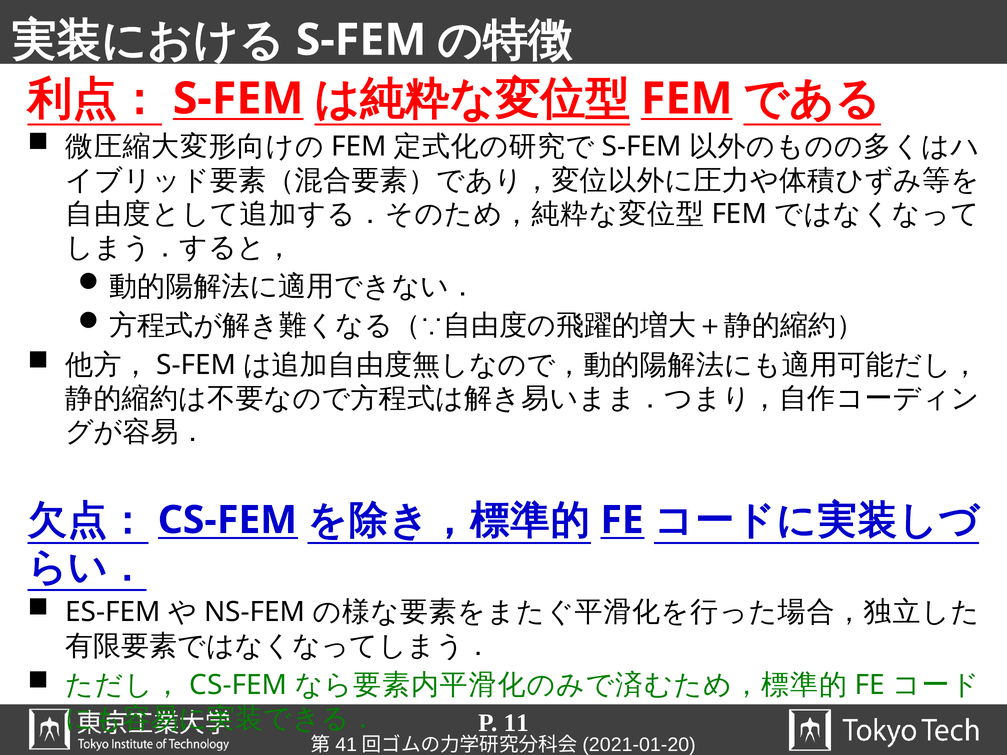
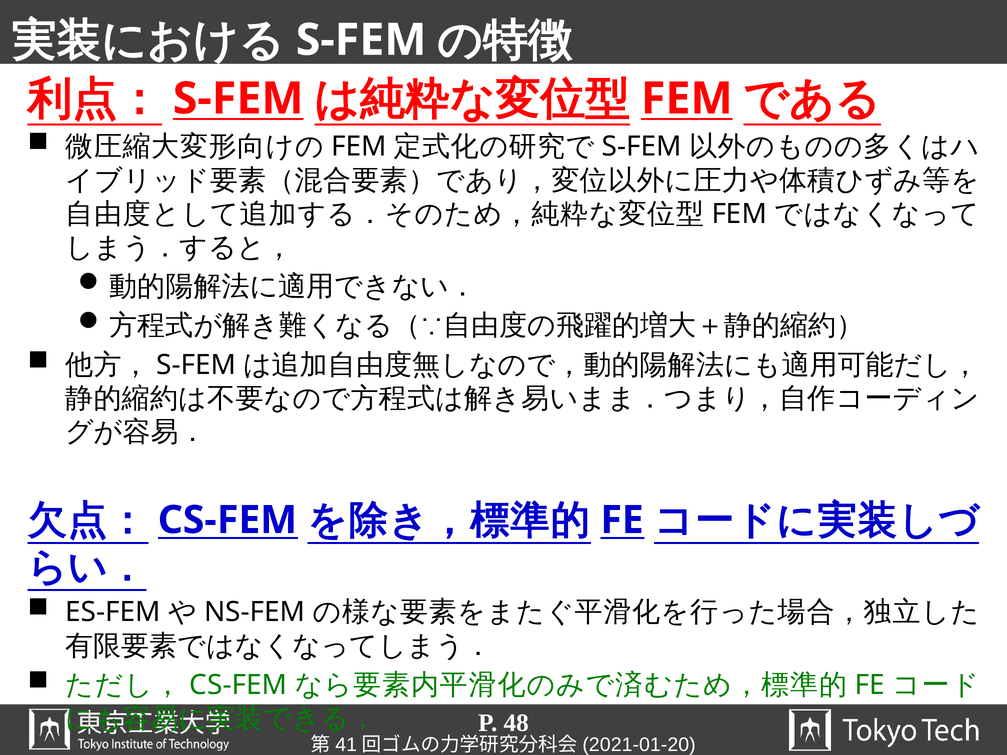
11: 11 -> 48 (516, 723)
